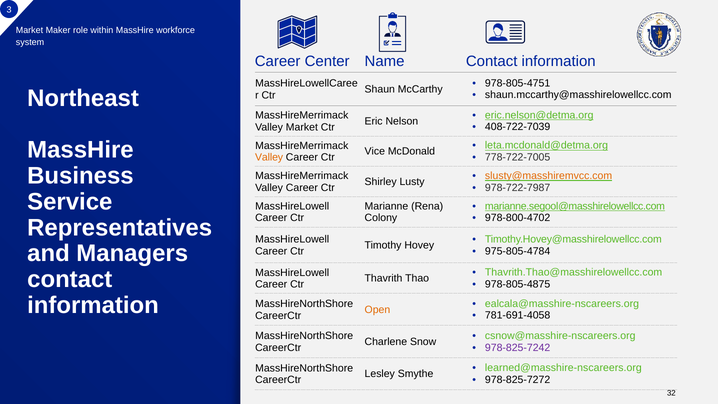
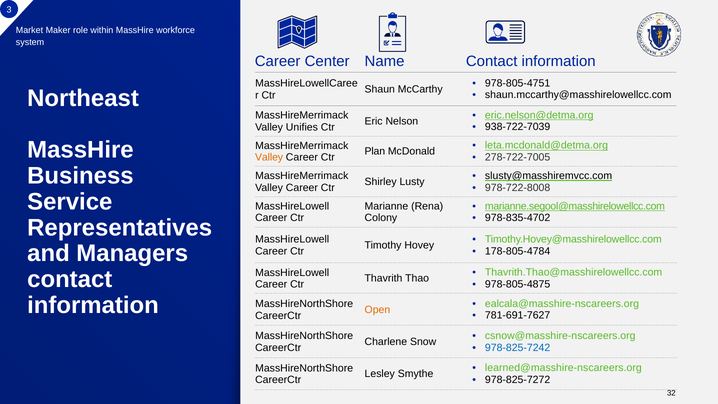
408-722-7039: 408-722-7039 -> 938-722-7039 (518, 127)
Valley Market: Market -> Unifies (302, 127)
Vice: Vice -> Plan (375, 151)
778-722-7005: 778-722-7005 -> 278-722-7005 (518, 157)
slusty@masshiremvcc.com colour: orange -> black (549, 176)
978-722-7987: 978-722-7987 -> 978-722-8008 (518, 188)
978-800-4702: 978-800-4702 -> 978-835-4702 (518, 218)
975-805-4784: 975-805-4784 -> 178-805-4784 (518, 251)
781-691-4058: 781-691-4058 -> 781-691-7627 (518, 315)
978-825-7242 colour: purple -> blue (518, 347)
